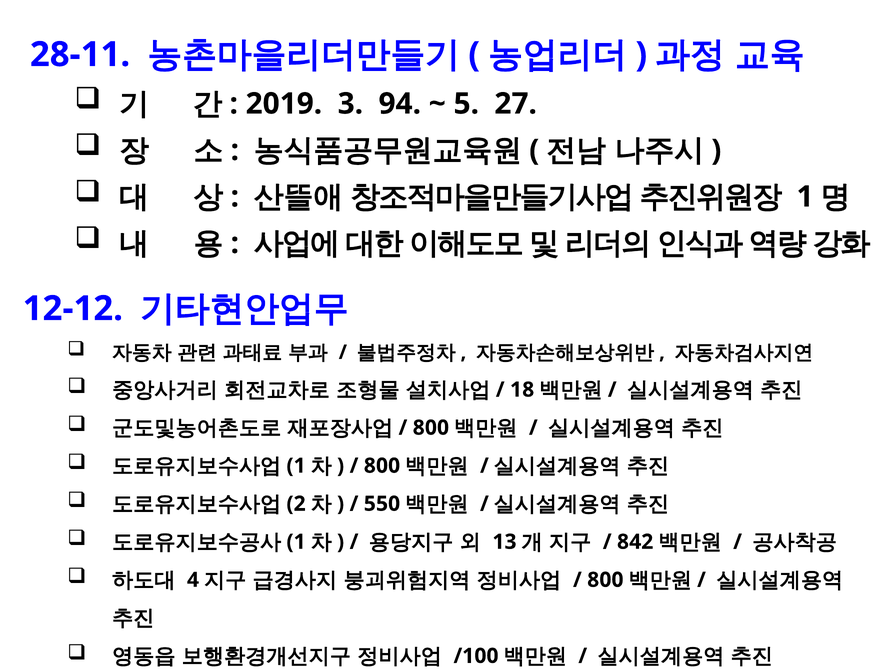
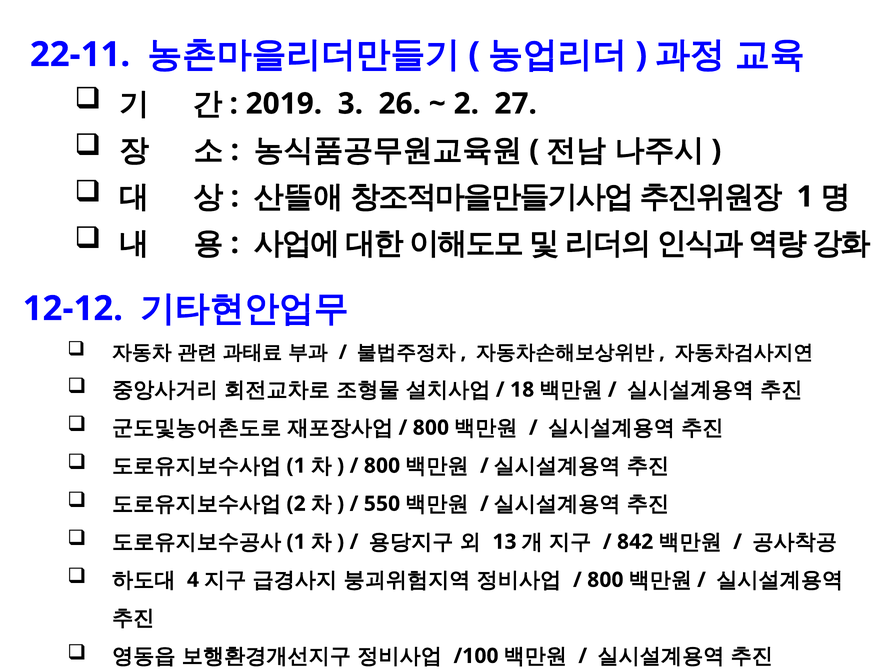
28-11: 28-11 -> 22-11 (80, 55)
94: 94 -> 26 (400, 104)
5: 5 -> 2 (466, 104)
